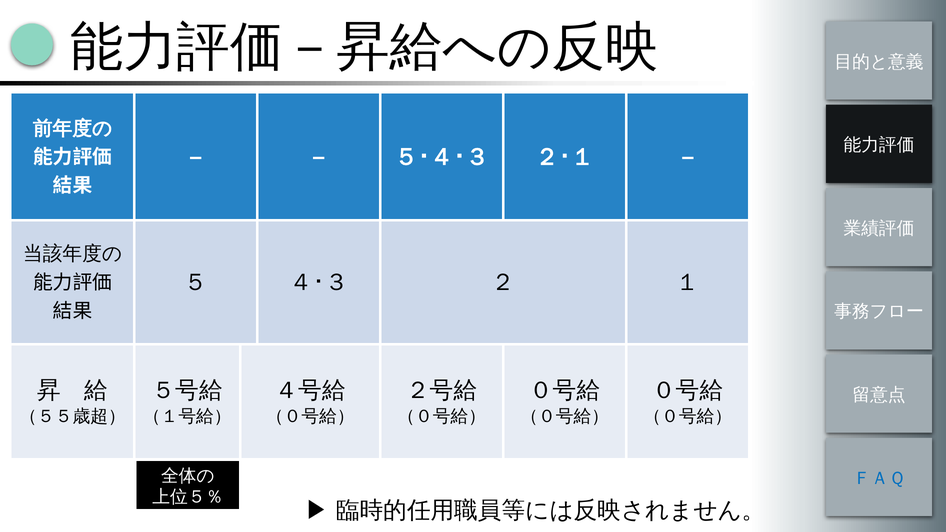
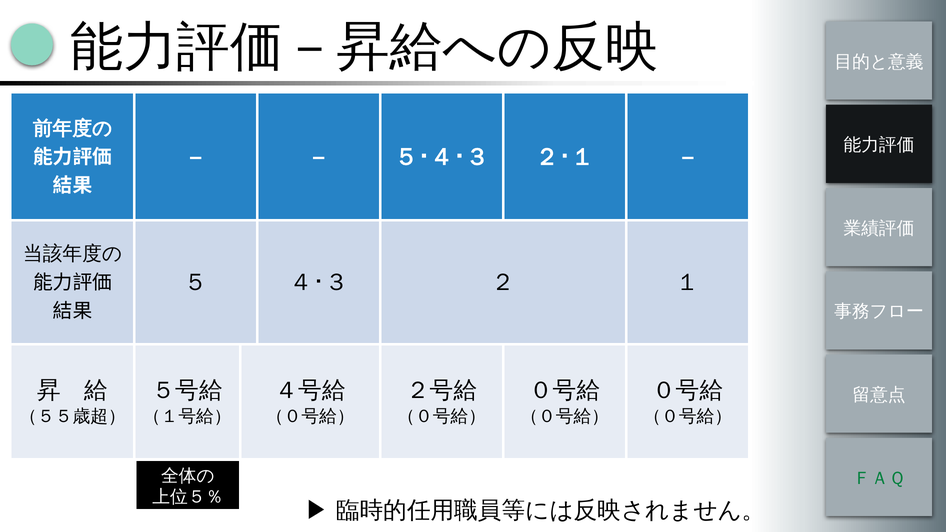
ＦＡＱ colour: blue -> green (879, 478)
